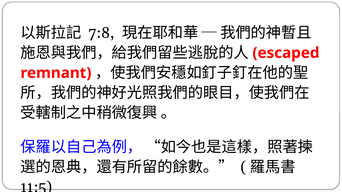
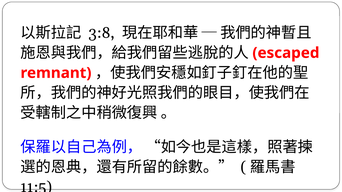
7:8: 7:8 -> 3:8 (102, 33)
